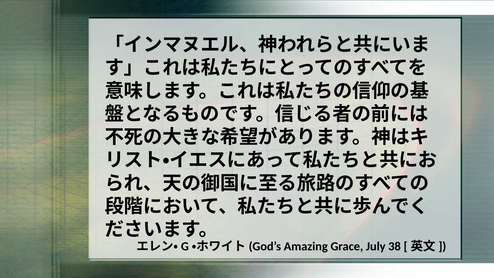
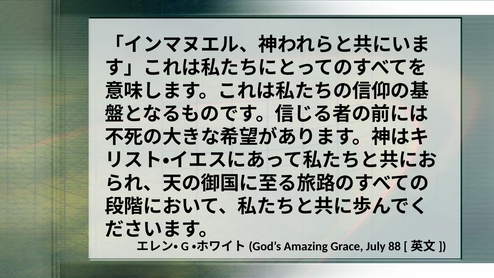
38: 38 -> 88 (395, 246)
